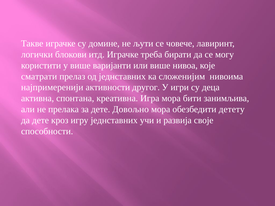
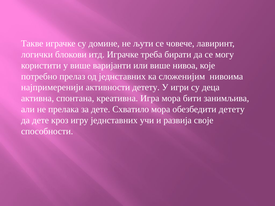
сматрати: сматрати -> потребно (39, 76)
активности другог: другог -> детету (146, 87)
Довољно: Довољно -> Схватило (131, 109)
